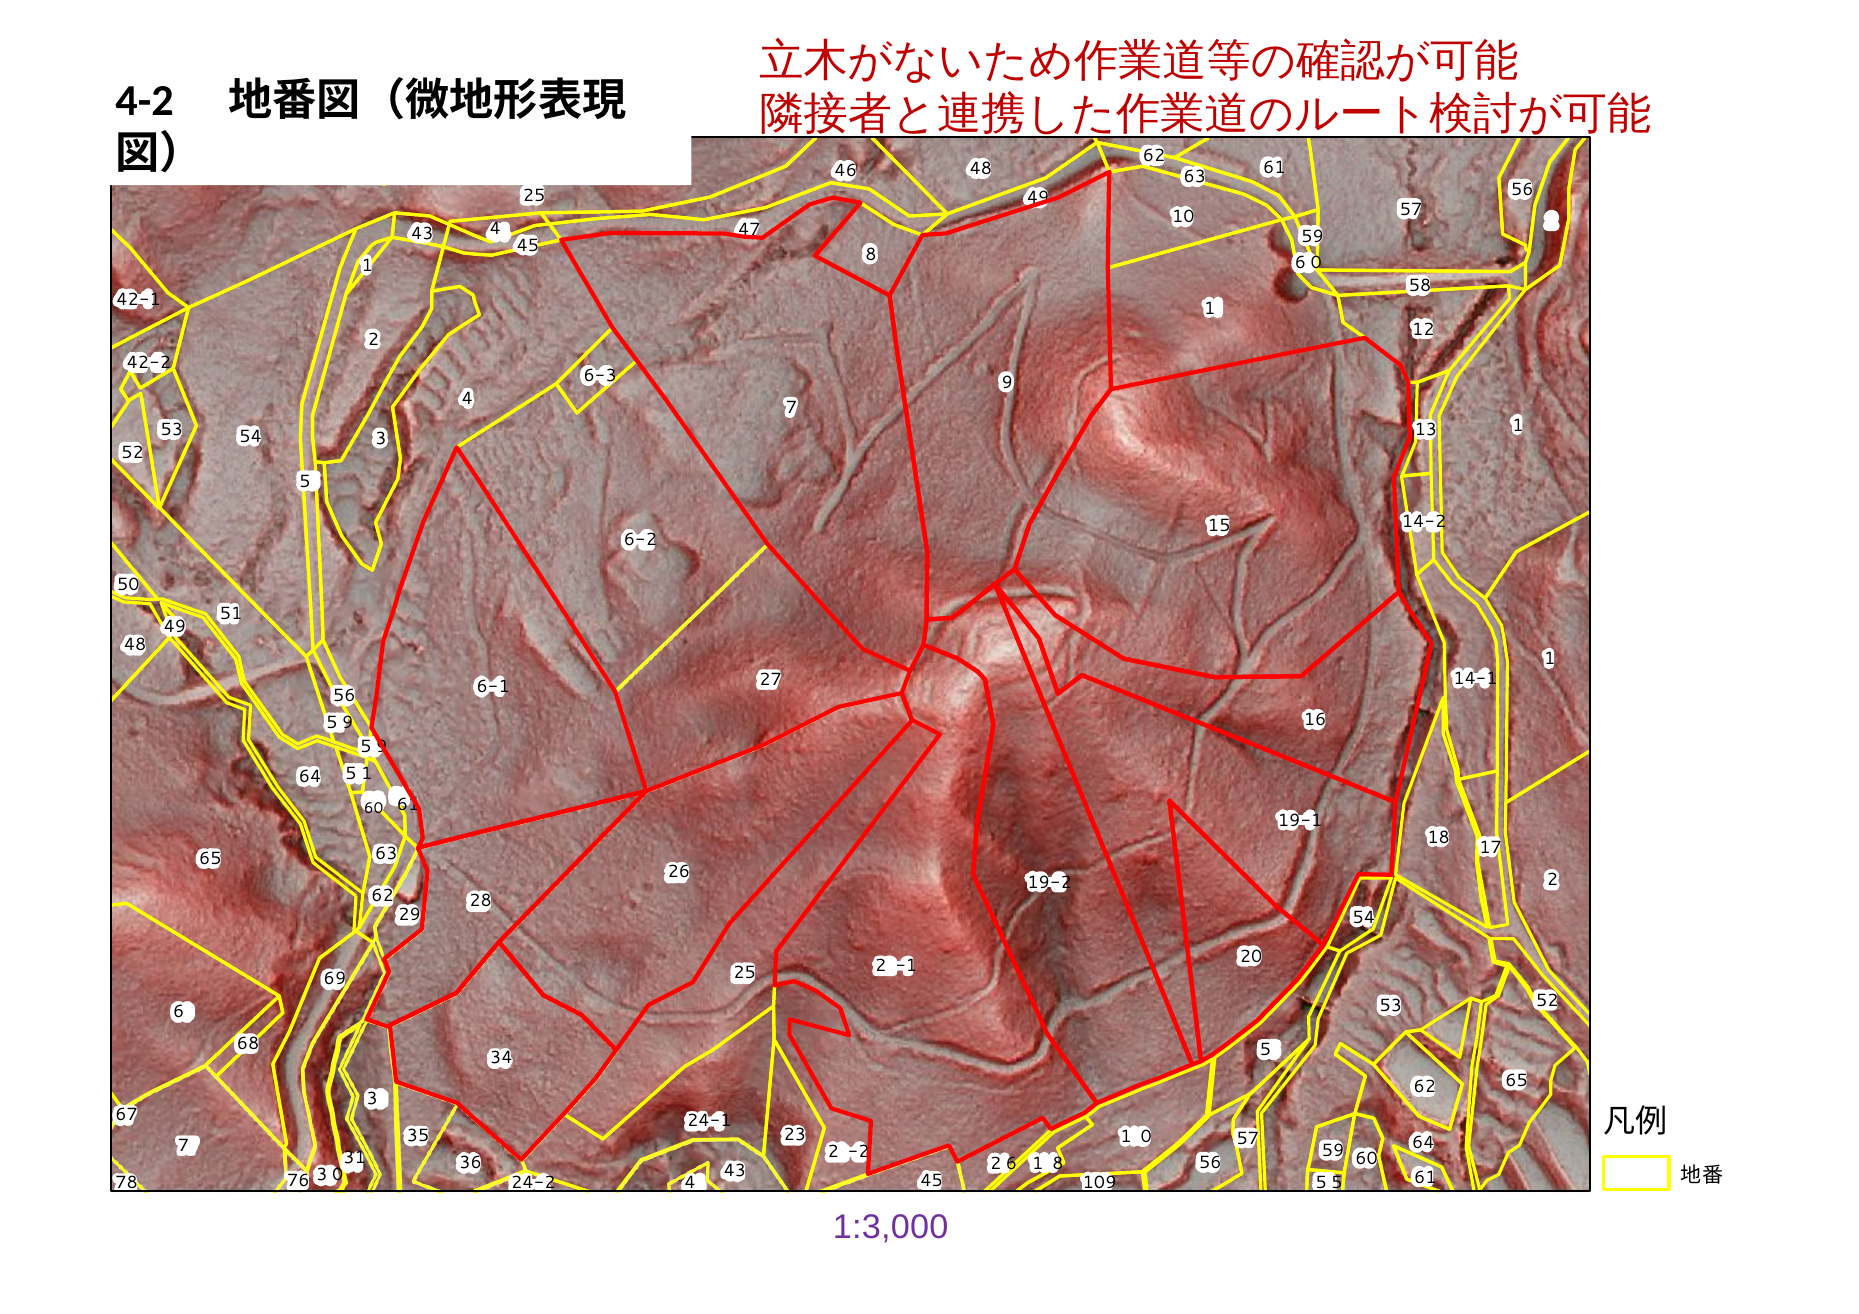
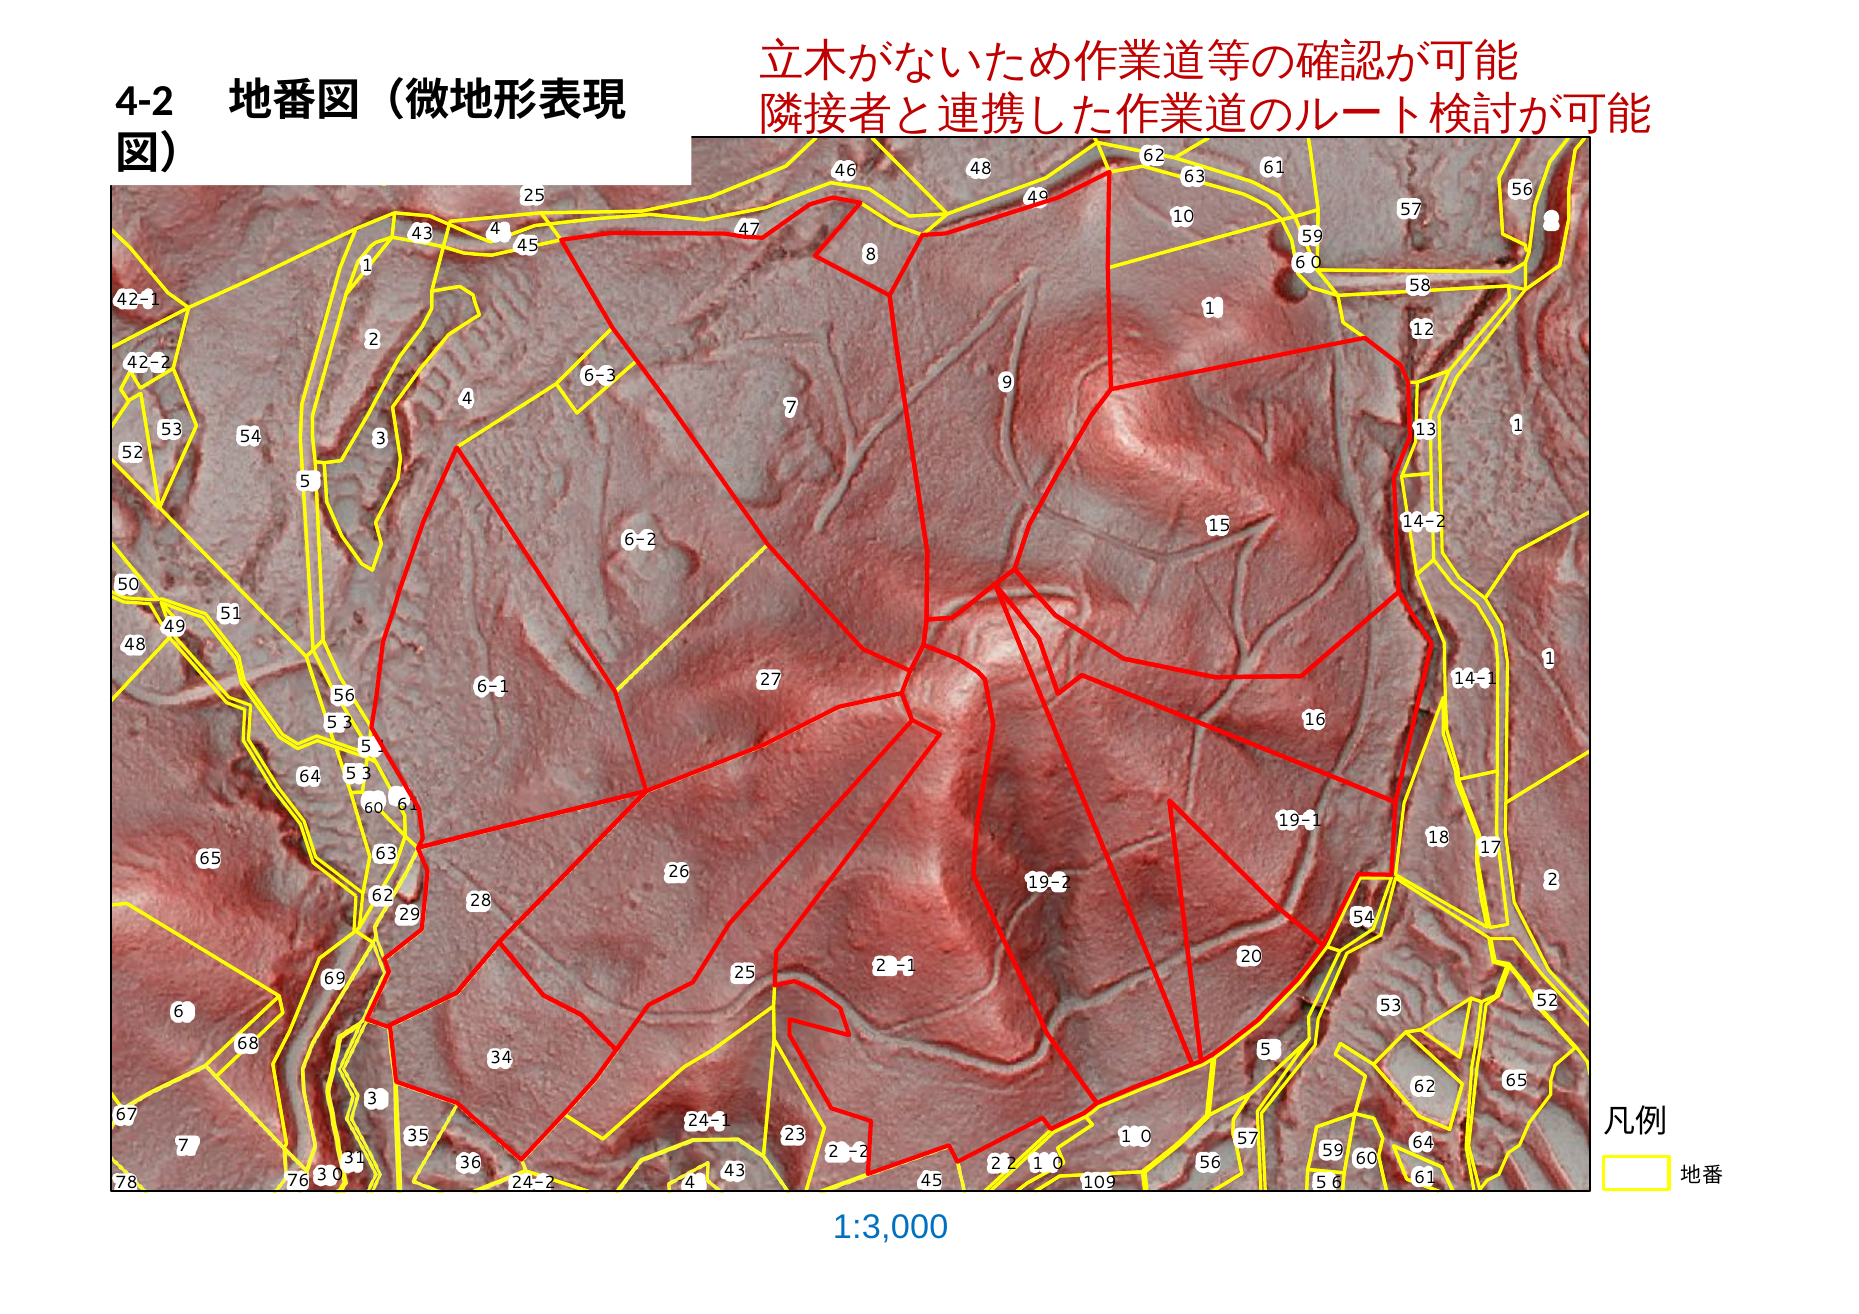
9: 9 -> 3 (348, 723)
9: 9 -> 1 (382, 747)
1: 1 -> 3 (367, 774)
6: 6 -> 2 (1012, 1165)
8: 8 -> 0 (1058, 1165)
5 5: 5 -> 6 (1337, 1184)
1:3,000 colour: purple -> blue (891, 1228)
